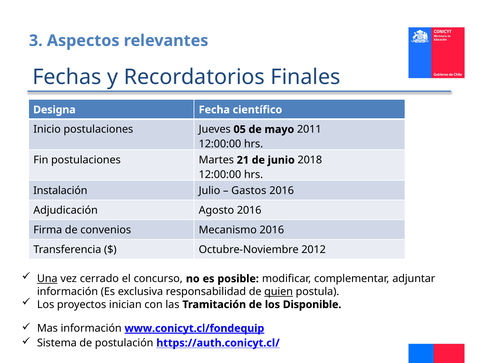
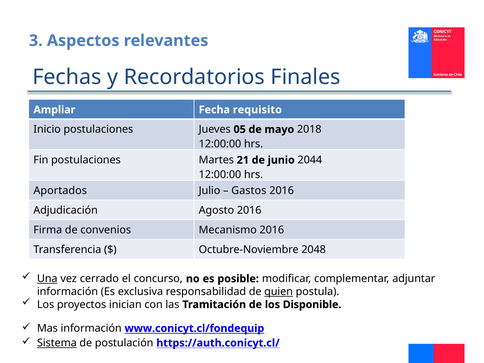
Designa: Designa -> Ampliar (54, 110)
científico: científico -> requisito (257, 110)
2011: 2011 -> 2018 (309, 129)
2018: 2018 -> 2044 (310, 160)
Instalación: Instalación -> Aportados (60, 191)
2012: 2012 -> 2048 (314, 250)
www.conicyt.cl/fondequip underline: present -> none (194, 328)
Sistema underline: none -> present (57, 343)
